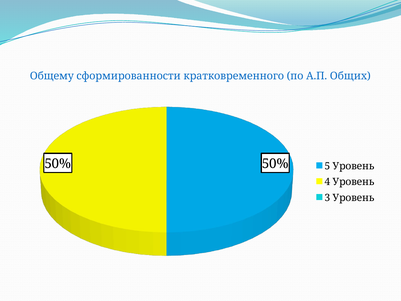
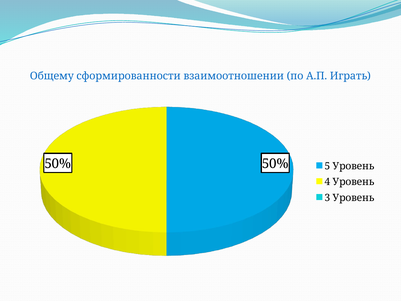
кратковременного: кратковременного -> взаимоотношении (234, 76)
Общих: Общих -> Играть (350, 76)
